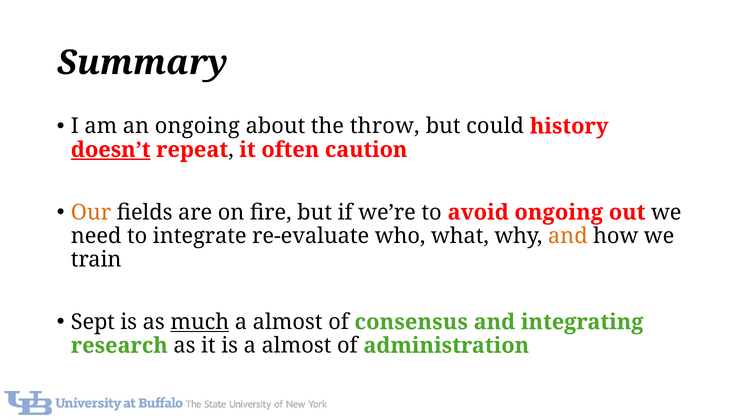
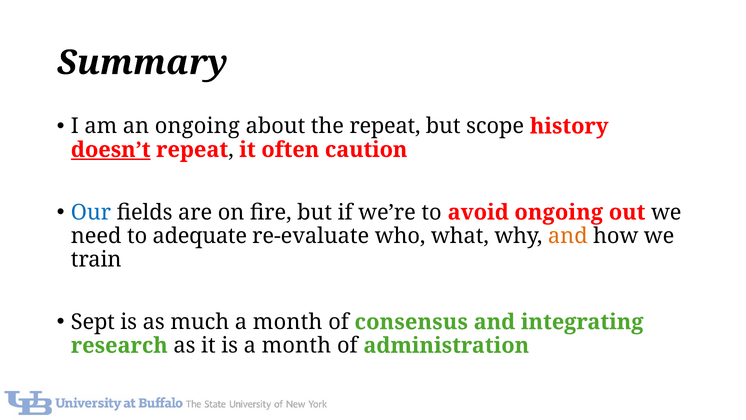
the throw: throw -> repeat (385, 126)
could: could -> scope (495, 126)
Our colour: orange -> blue (91, 212)
integrate: integrate -> adequate (200, 236)
much underline: present -> none (200, 322)
almost: almost -> month (288, 322)
is a almost: almost -> month (296, 345)
